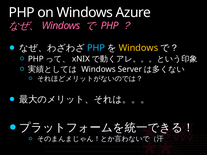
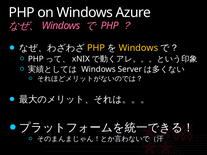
PHP colour: light blue -> yellow (96, 48)
